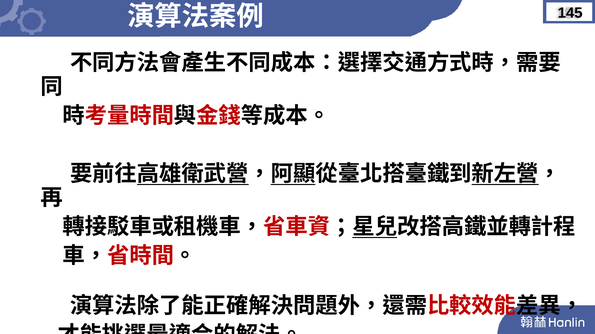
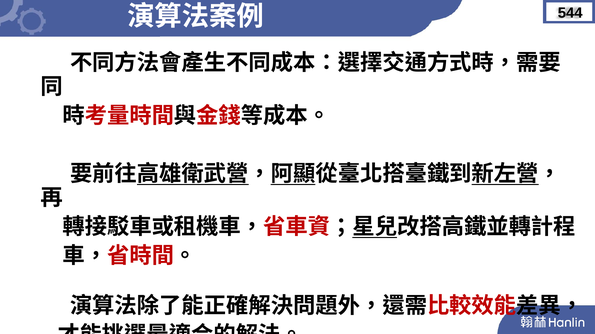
145: 145 -> 544 (570, 13)
